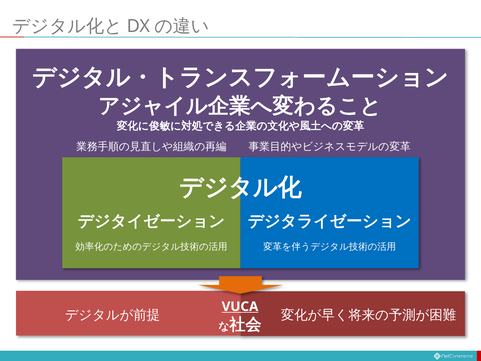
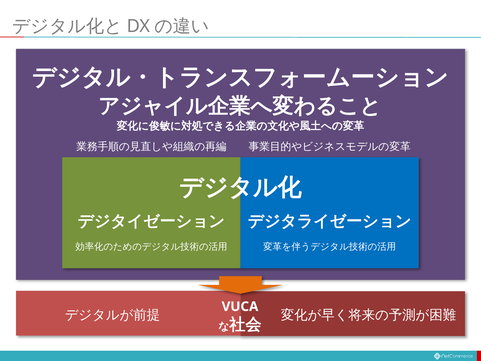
VUCA underline: present -> none (240, 306)
